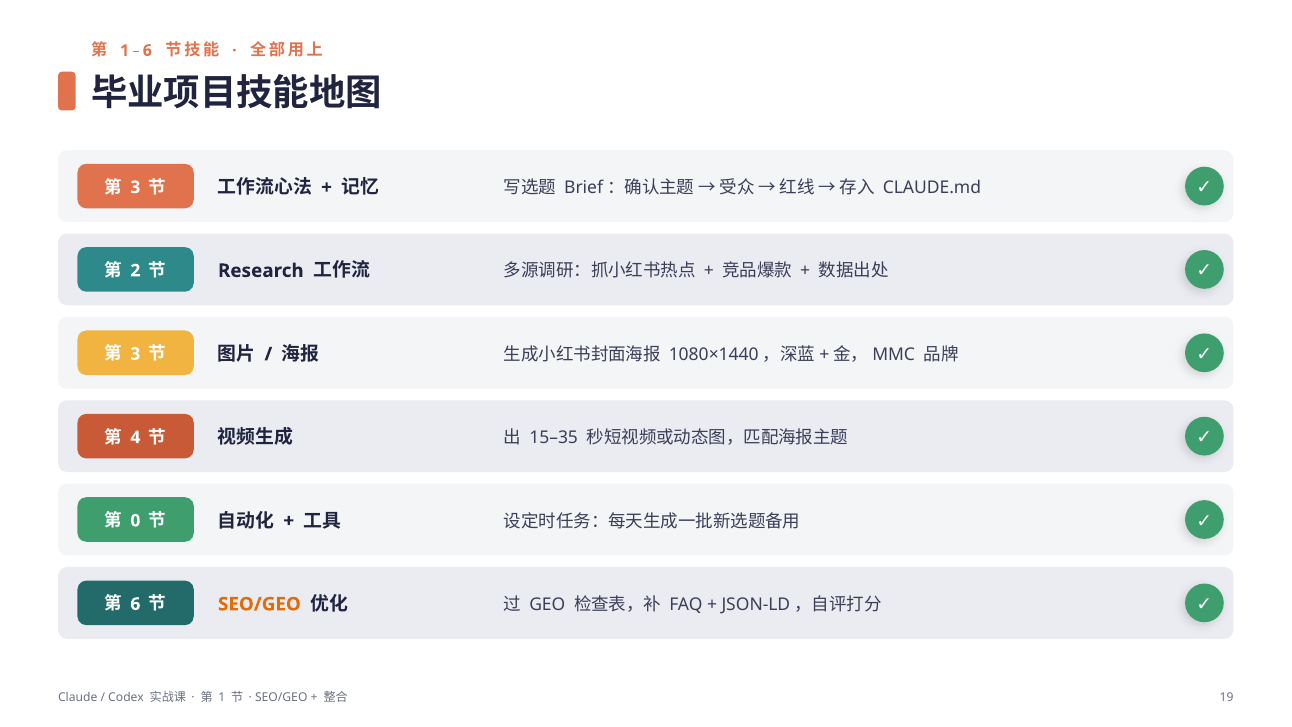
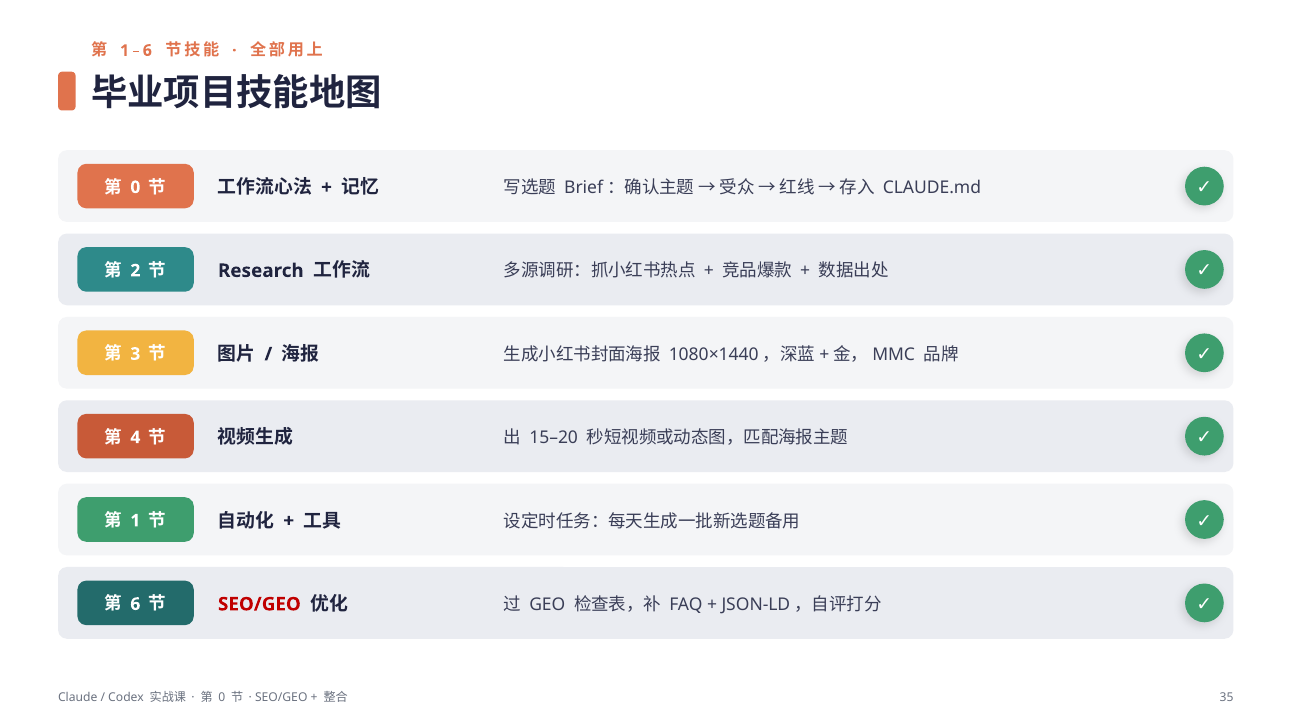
3: 3 -> 0 (135, 187)
15–35: 15–35 -> 15–20 (554, 438)
0: 0 -> 1 (135, 521)
SEO/GEO colour: orange -> red (259, 604)
1: 1 -> 0 (222, 698)
19: 19 -> 35 (1227, 698)
